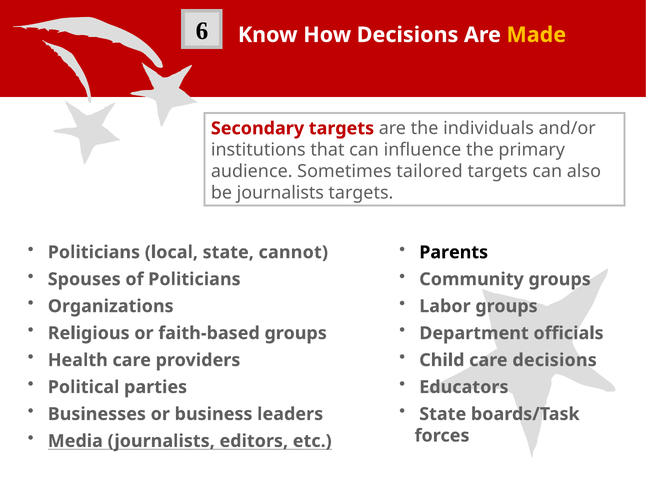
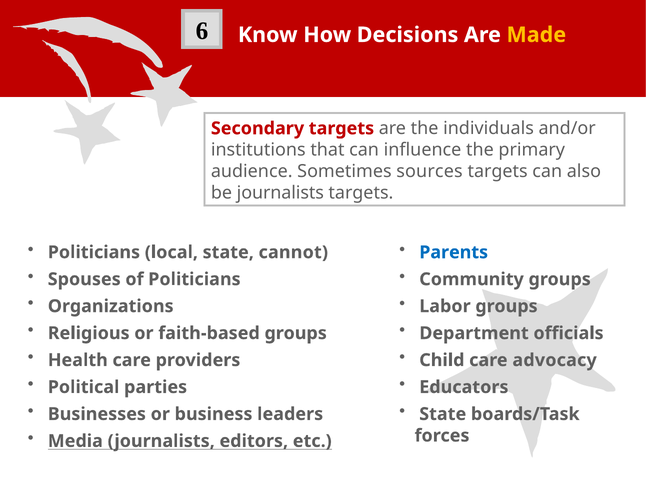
tailored: tailored -> sources (429, 171)
Parents colour: black -> blue (454, 252)
care decisions: decisions -> advocacy (555, 360)
